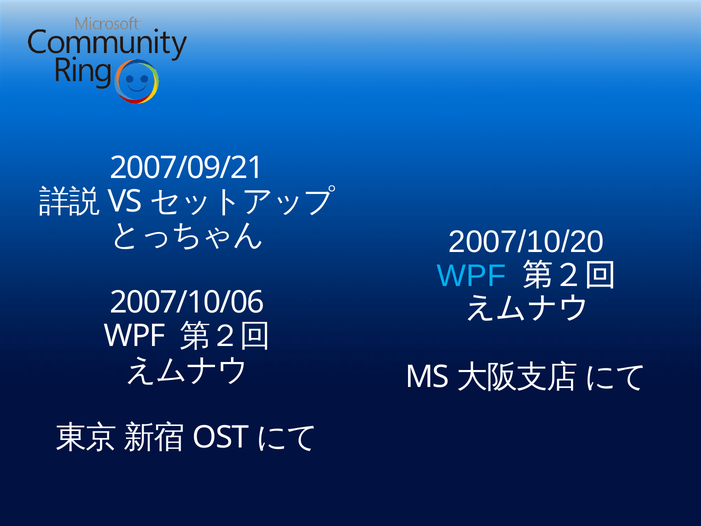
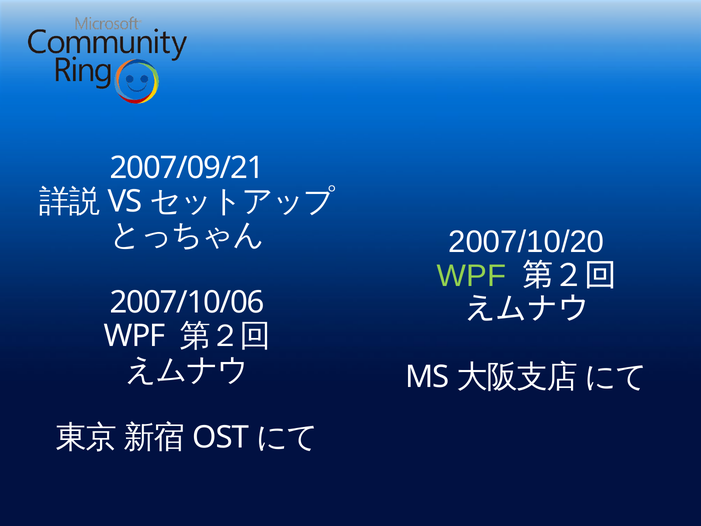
WPF colour: light blue -> light green (471, 276)
